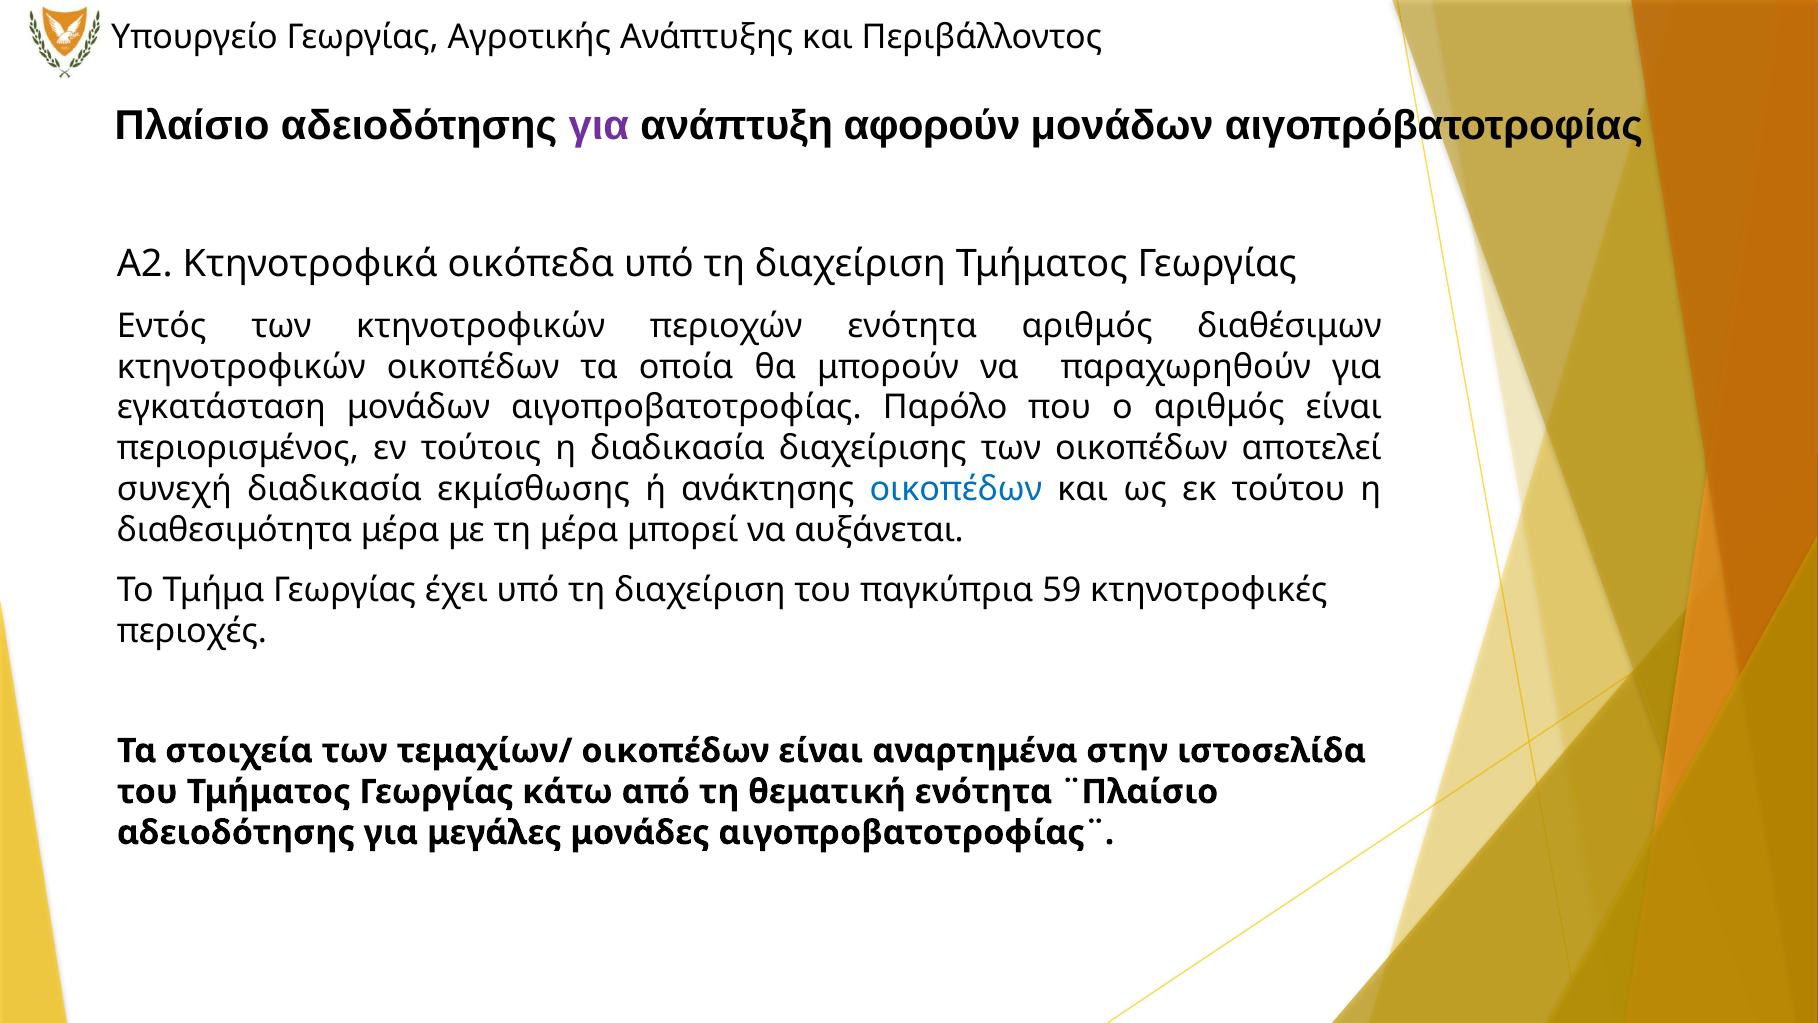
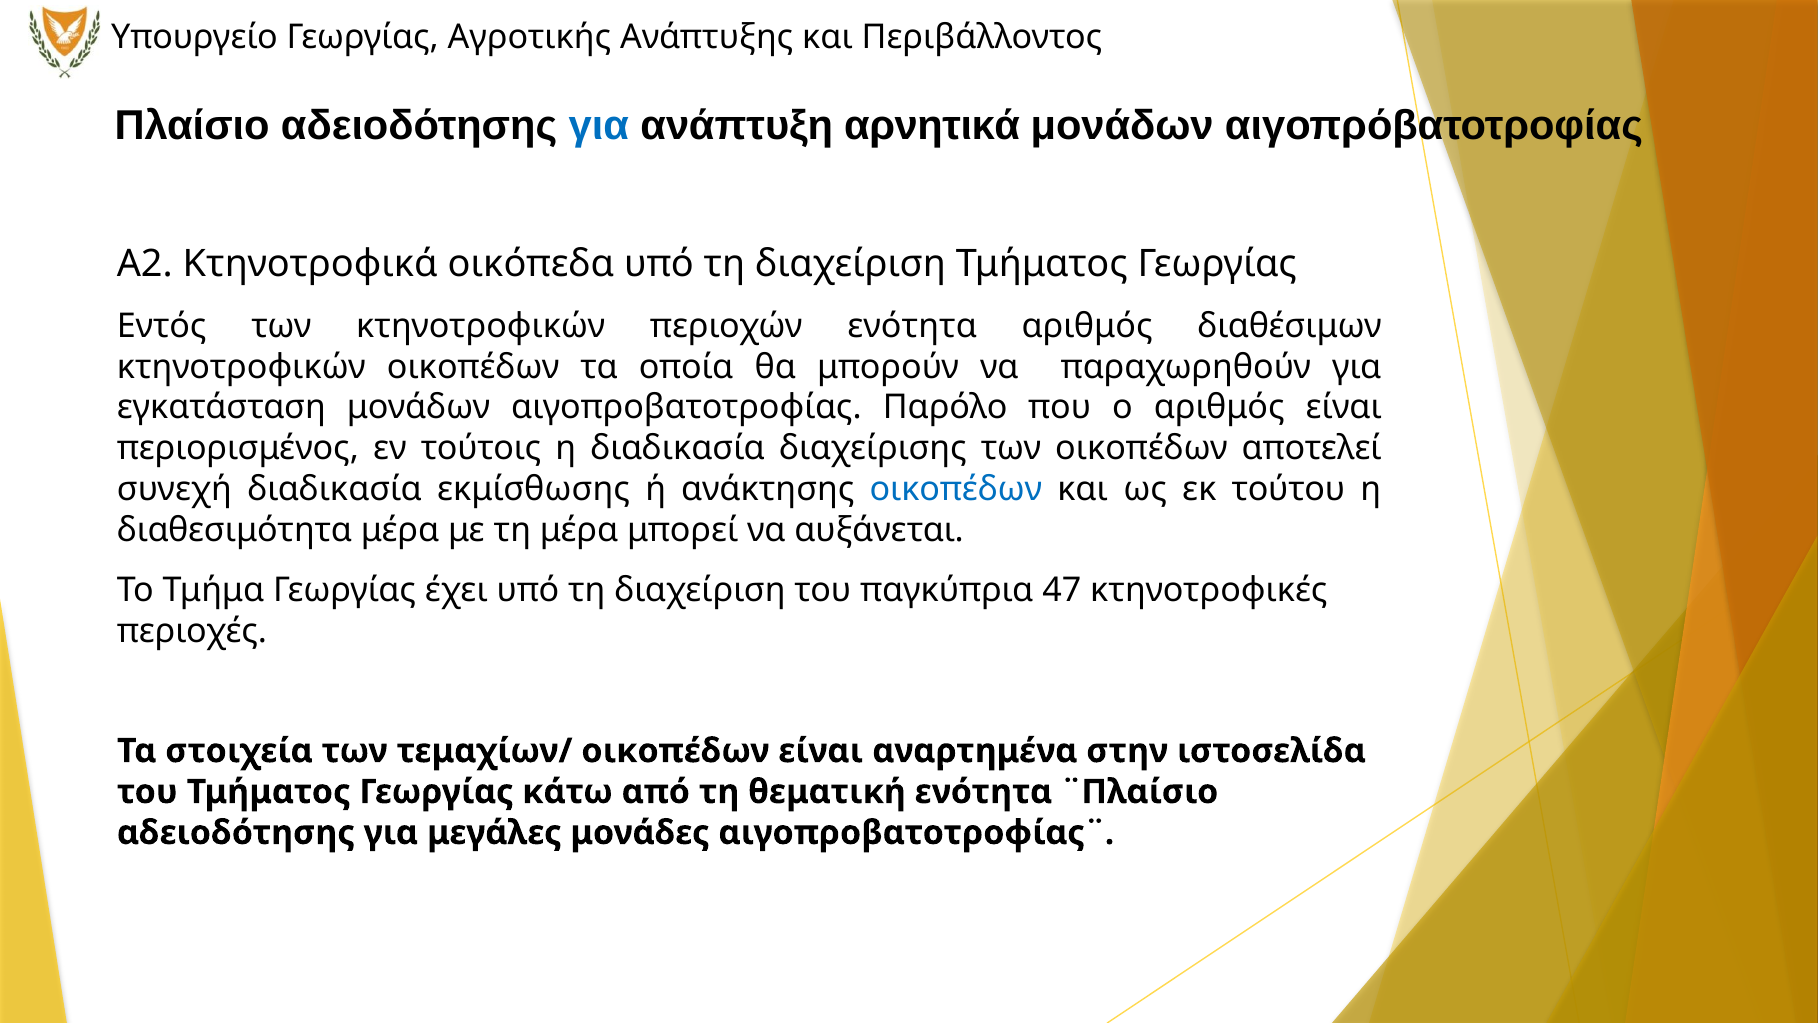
για colour: purple -> blue (599, 126)
αφορούν: αφορούν -> αρνητικά (932, 126)
59: 59 -> 47 (1062, 590)
